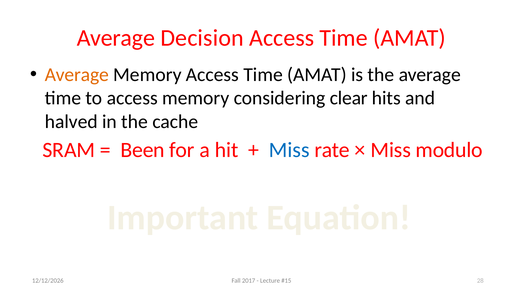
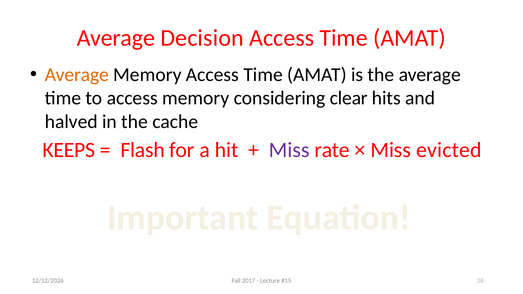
SRAM: SRAM -> KEEPS (69, 150)
Been: Been -> Flash (143, 150)
Miss colour: blue -> purple (289, 150)
modulo: modulo -> evicted (449, 150)
